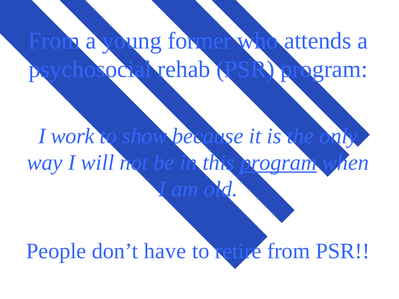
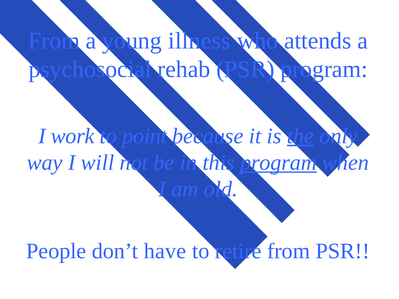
former: former -> illness (199, 41)
show: show -> point (145, 136)
the underline: none -> present (300, 136)
